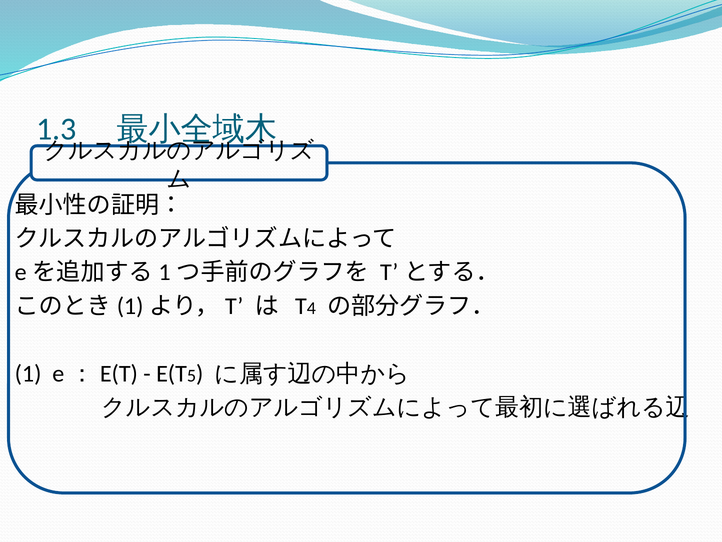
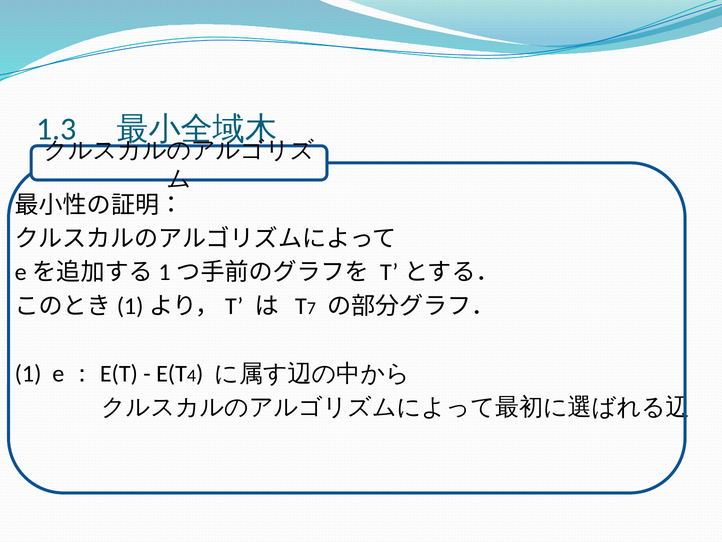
4: 4 -> 7 (311, 308)
5: 5 -> 4 (191, 375)
